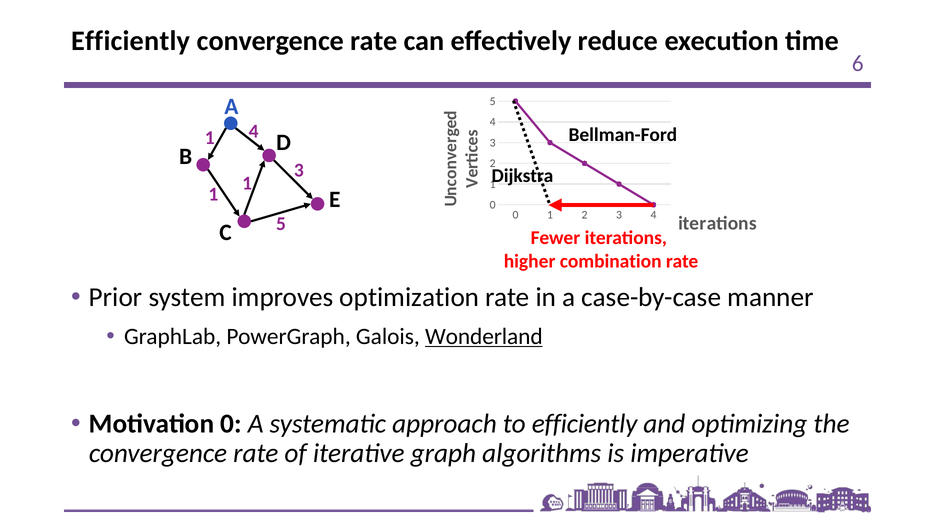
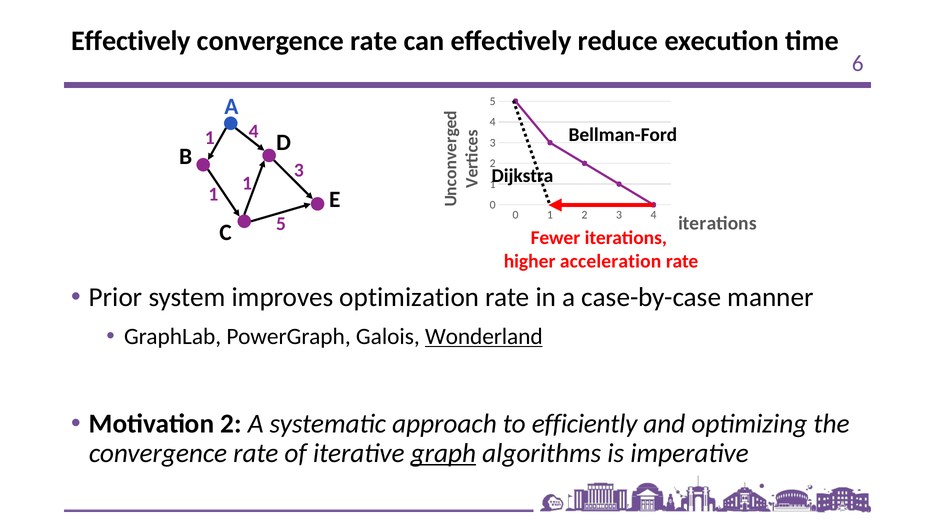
Efficiently: Efficiently -> Effectively (131, 41)
combination: combination -> acceleration (611, 261)
Motivation 0: 0 -> 2 (231, 424)
graph underline: none -> present (443, 453)
